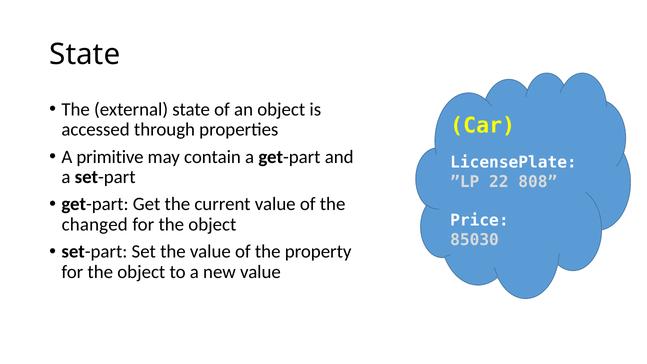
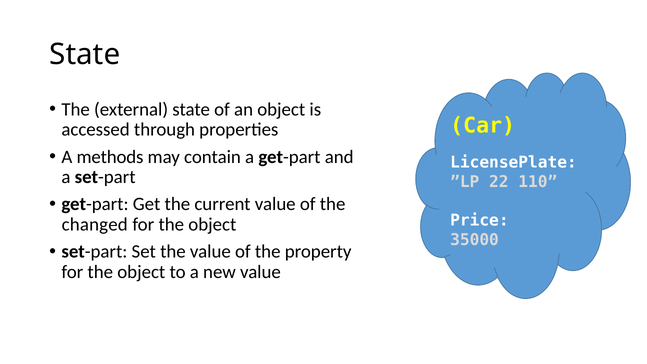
primitive: primitive -> methods (110, 157)
808: 808 -> 110 (538, 182)
85030: 85030 -> 35000 (475, 240)
